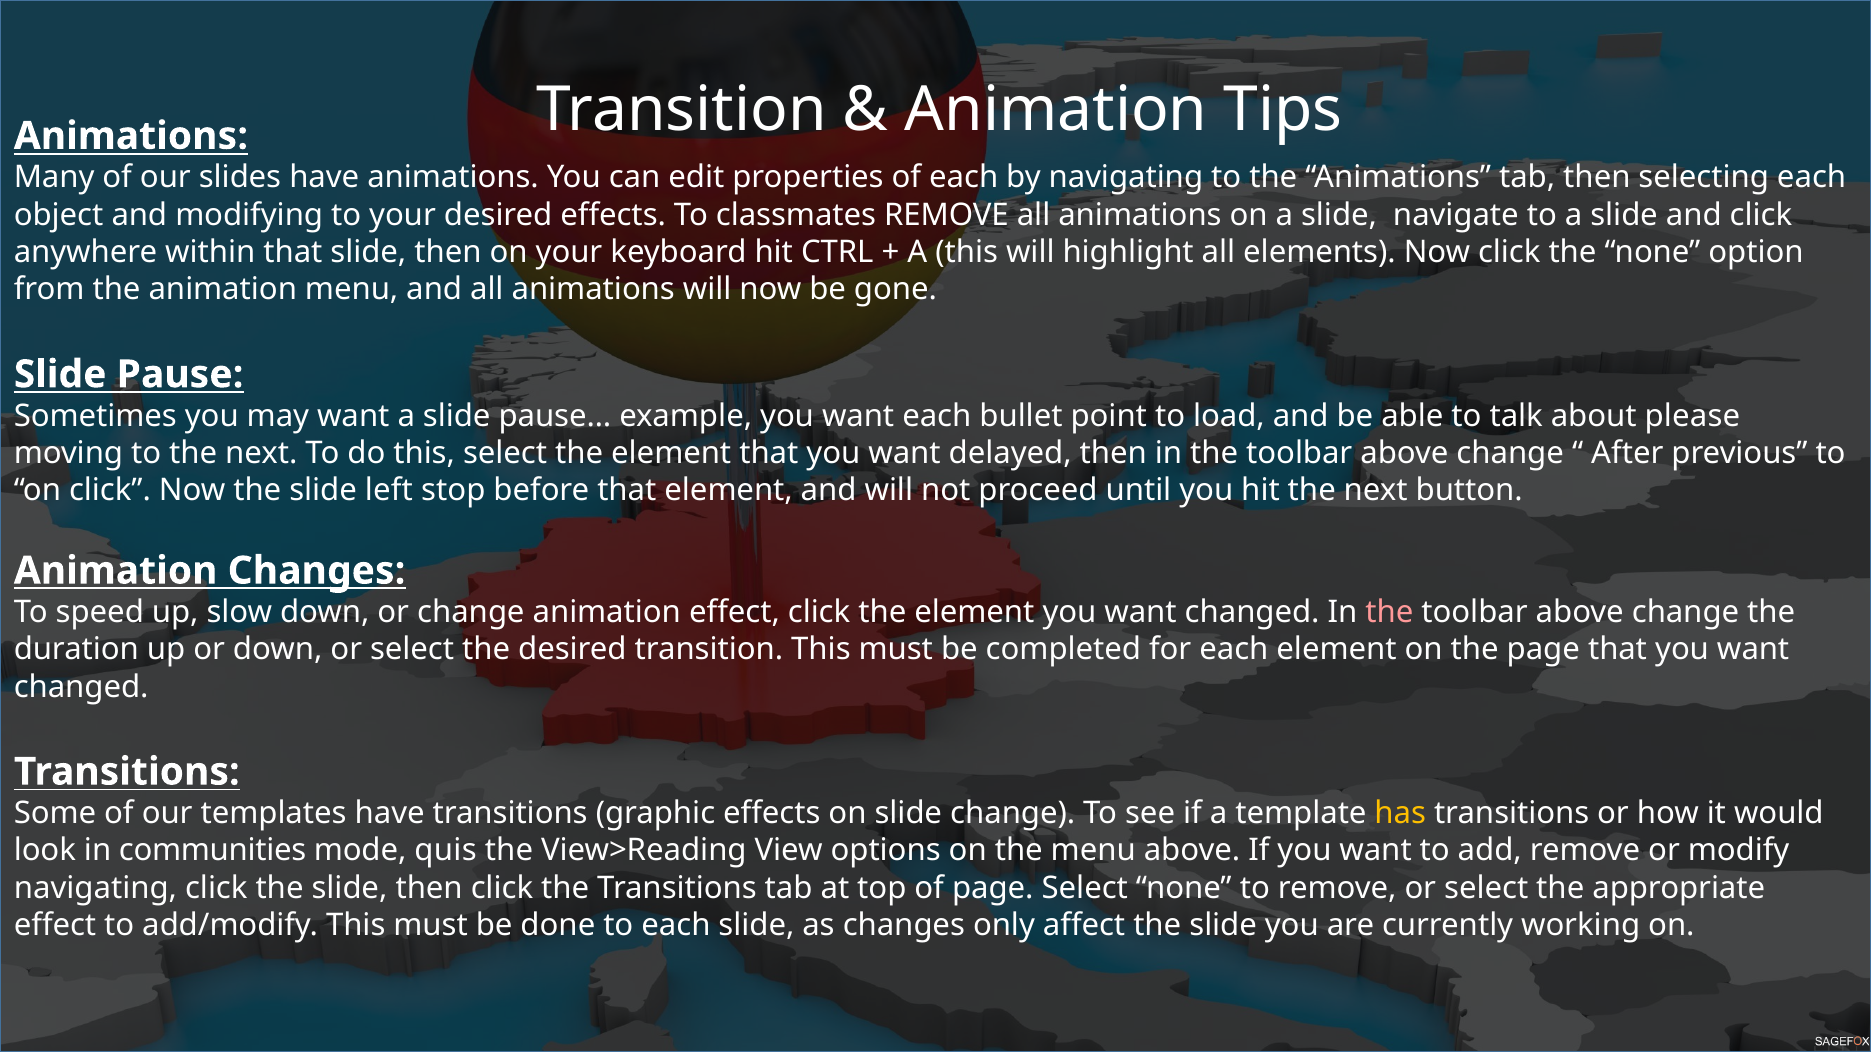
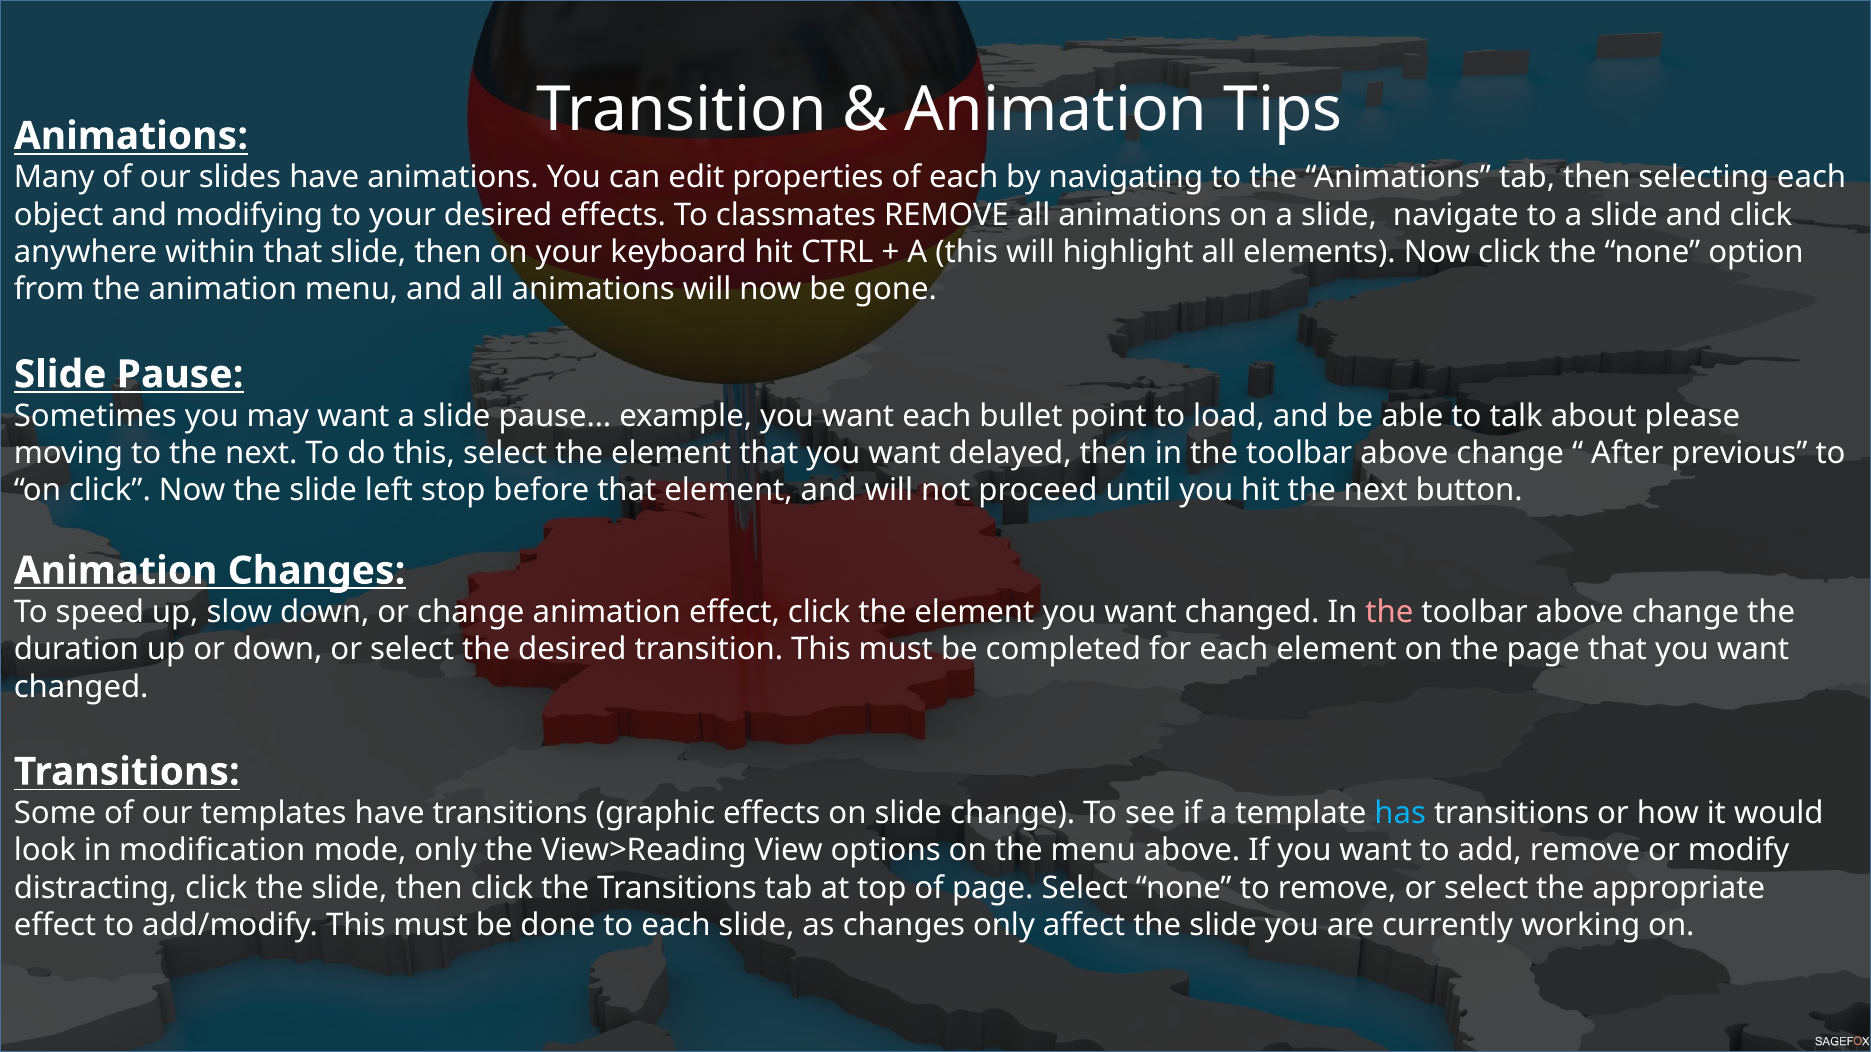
has colour: yellow -> light blue (1400, 814)
communities: communities -> modification (212, 851)
mode quis: quis -> only (446, 851)
navigating: navigating -> distracting (95, 888)
